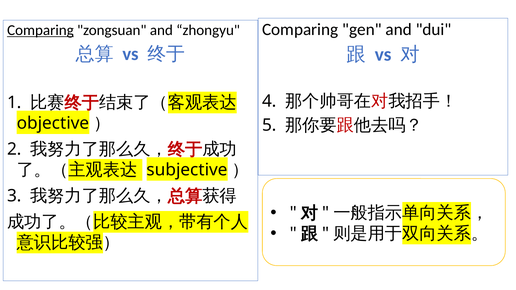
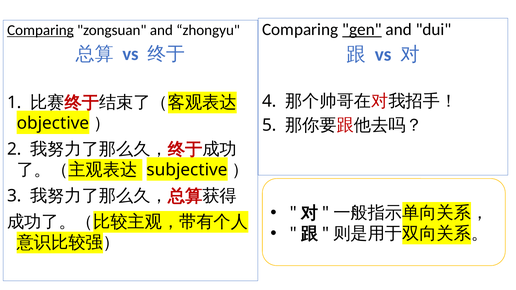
gen underline: none -> present (362, 29)
